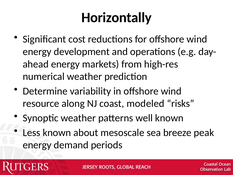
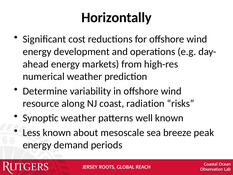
modeled: modeled -> radiation (146, 103)
